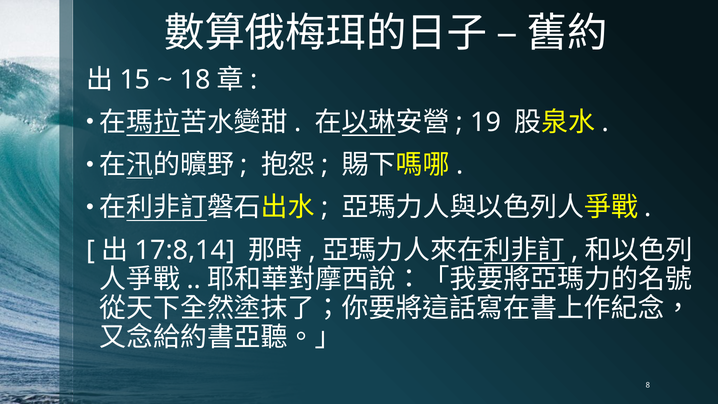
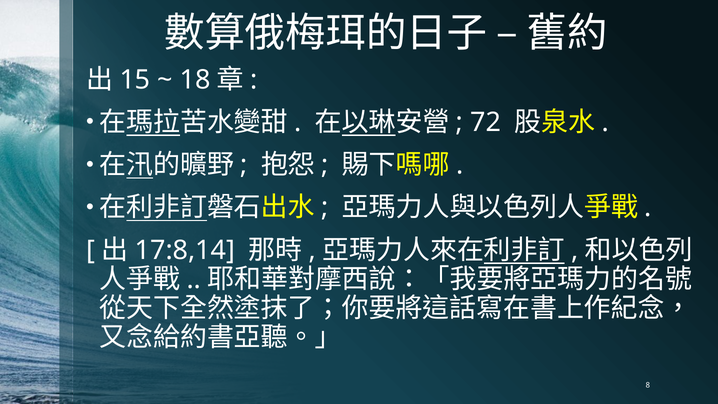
19: 19 -> 72 (486, 122)
